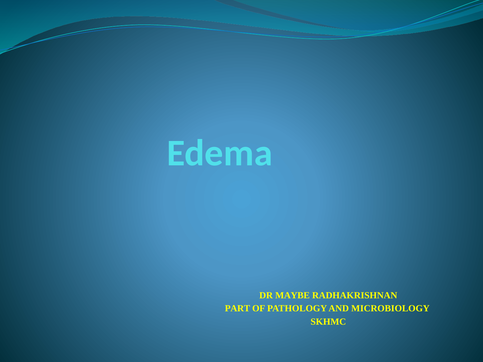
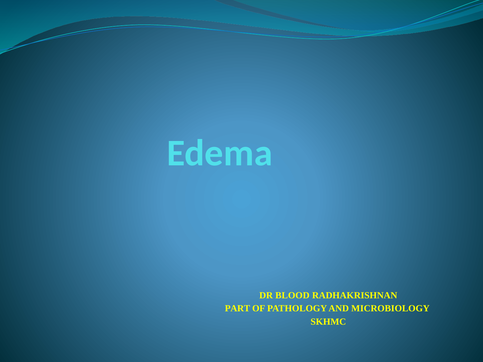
MAYBE: MAYBE -> BLOOD (292, 296)
